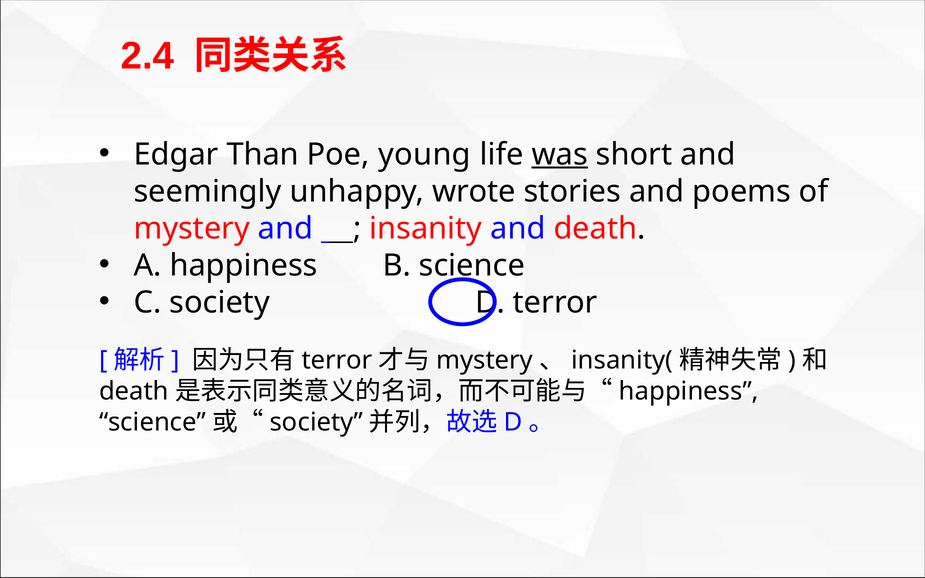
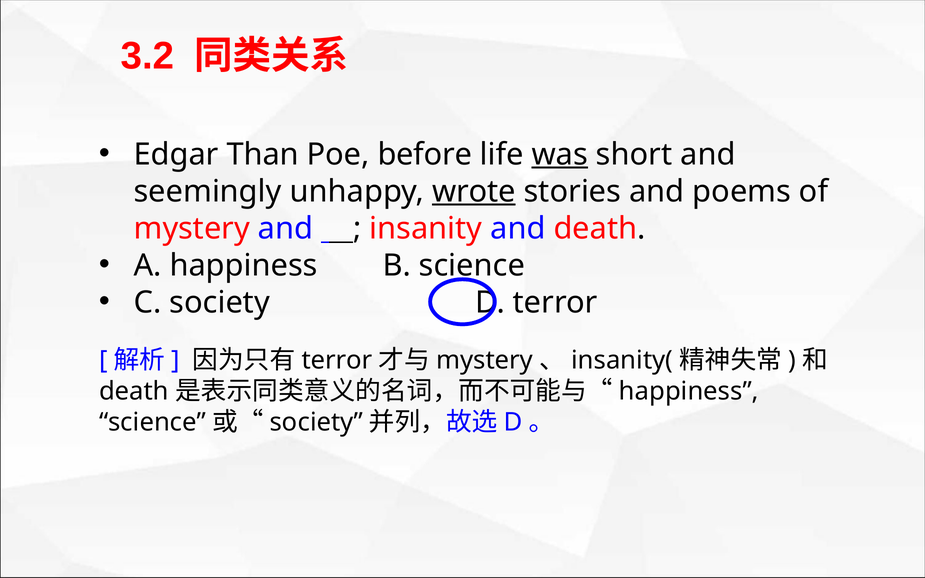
2.4: 2.4 -> 3.2 (147, 56)
young: young -> before (425, 154)
wrote underline: none -> present (474, 191)
